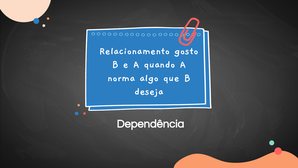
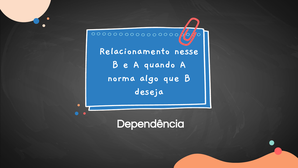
gosto: gosto -> nesse (187, 51)
